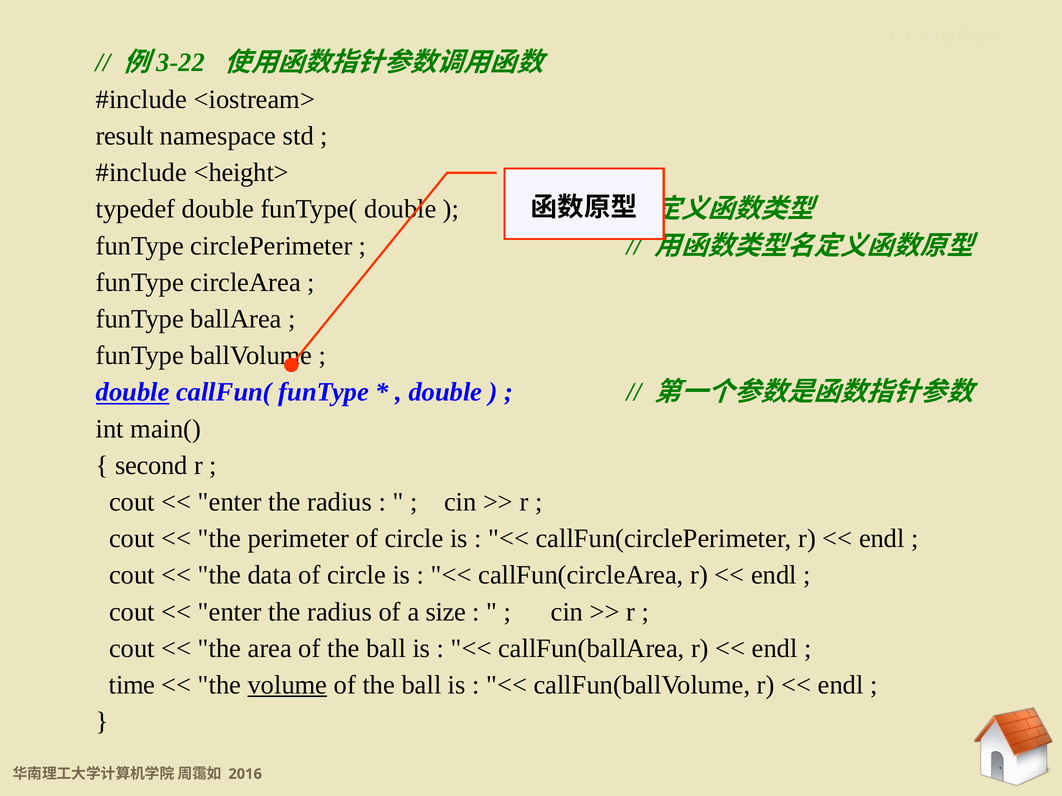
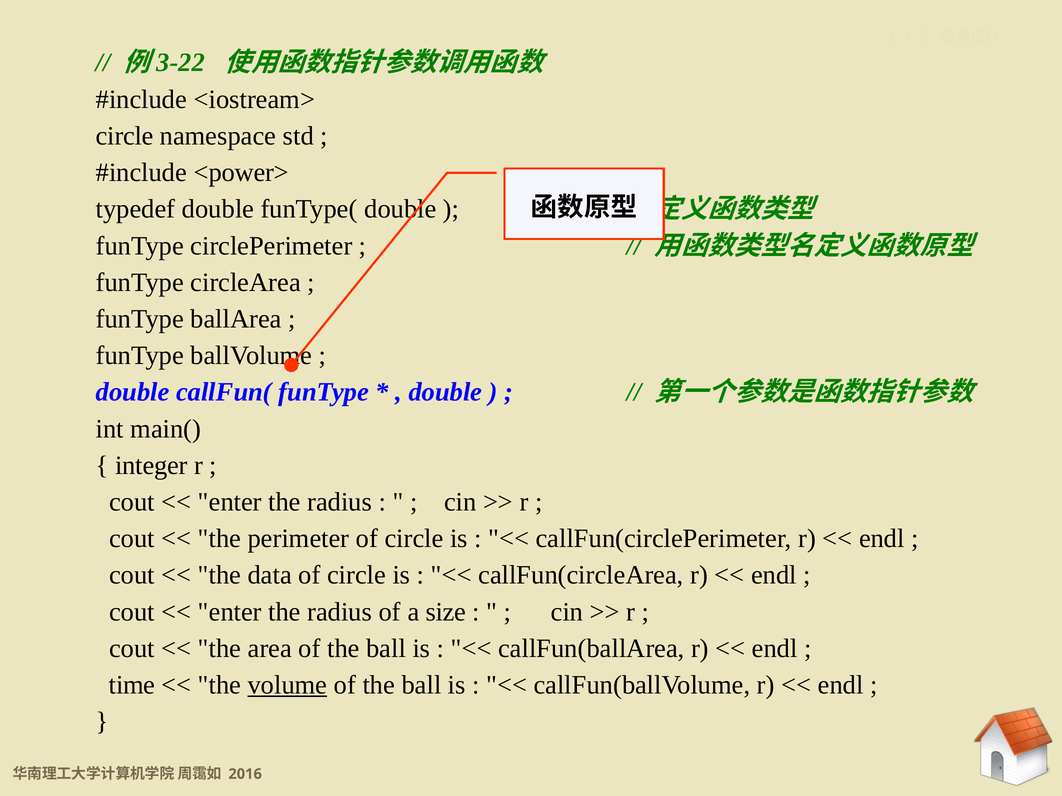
result: result -> circle (125, 136)
<height>: <height> -> <power> (241, 173)
double underline: present -> none (133, 392)
second: second -> integer (151, 466)
